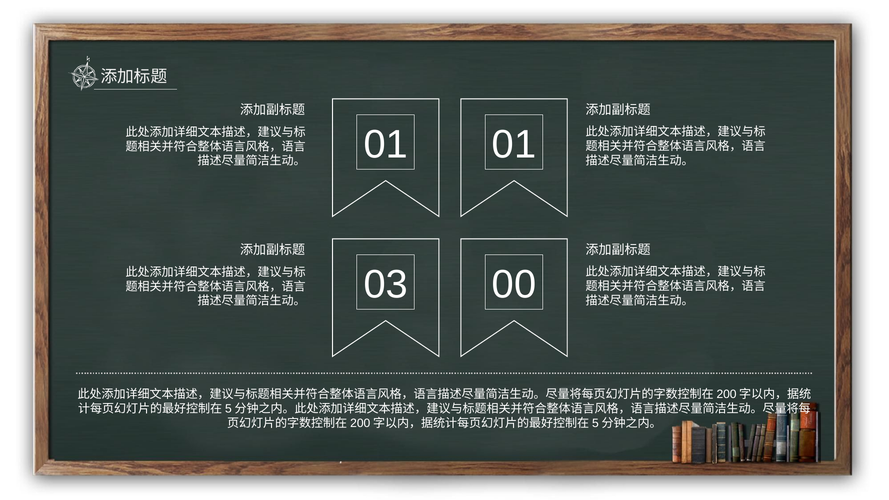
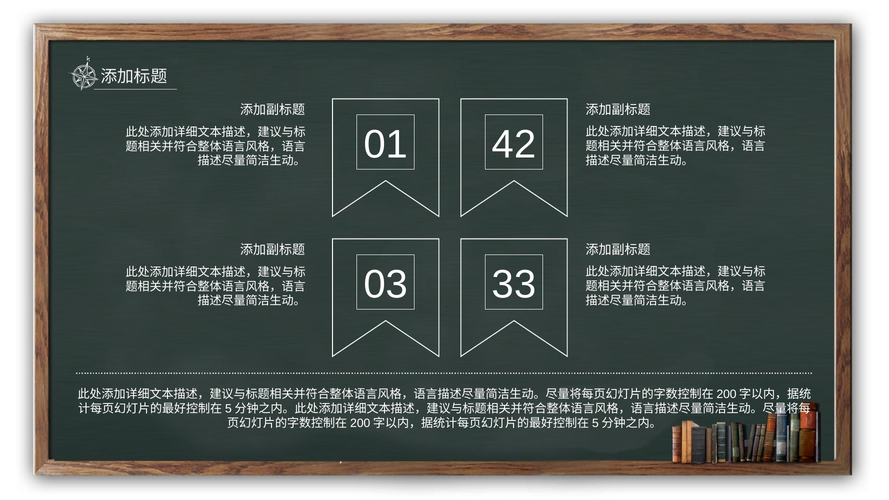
01 01: 01 -> 42 (514, 145)
00: 00 -> 33 (514, 285)
